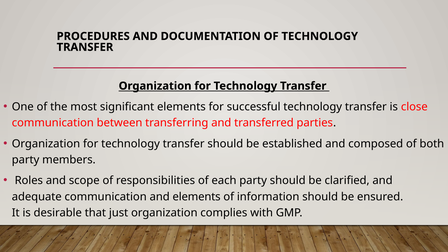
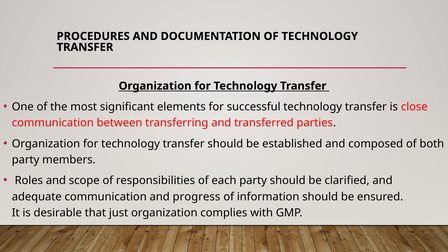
and elements: elements -> progress (196, 197)
